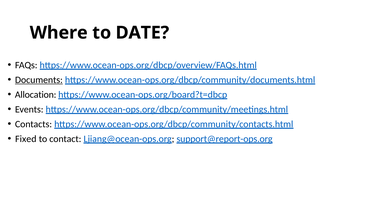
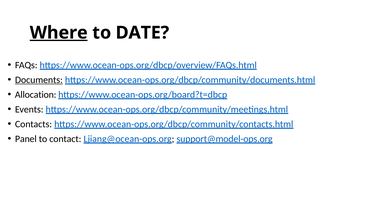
Where underline: none -> present (59, 33)
Fixed: Fixed -> Panel (26, 139)
support@report-ops.org: support@report-ops.org -> support@model-ops.org (225, 139)
